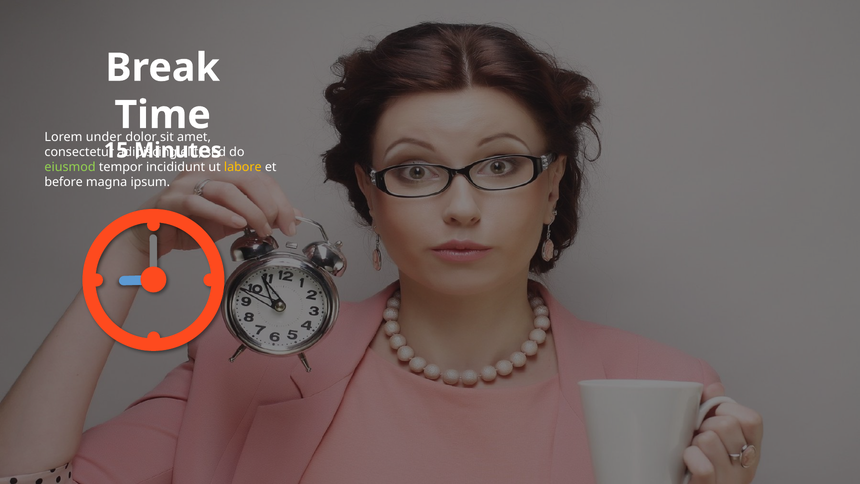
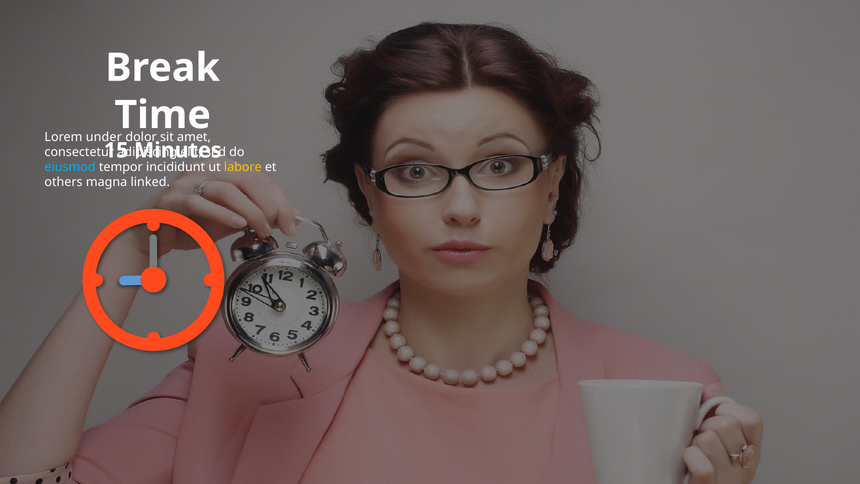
eiusmod colour: light green -> light blue (70, 167)
before: before -> others (64, 182)
ipsum: ipsum -> linked (150, 182)
